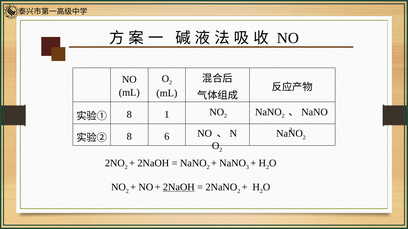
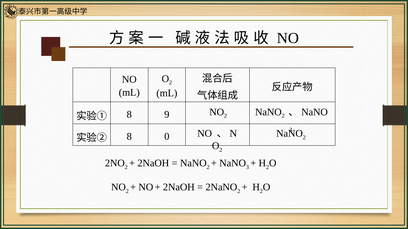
1: 1 -> 9 (167, 115)
6: 6 -> 0 (167, 137)
2NaOH underline: present -> none (179, 188)
